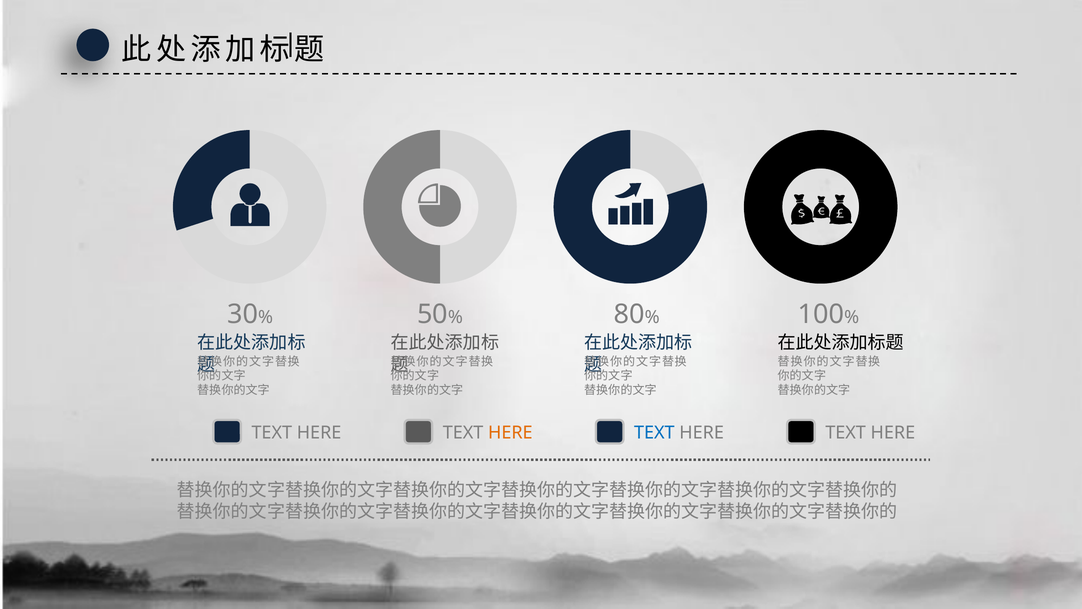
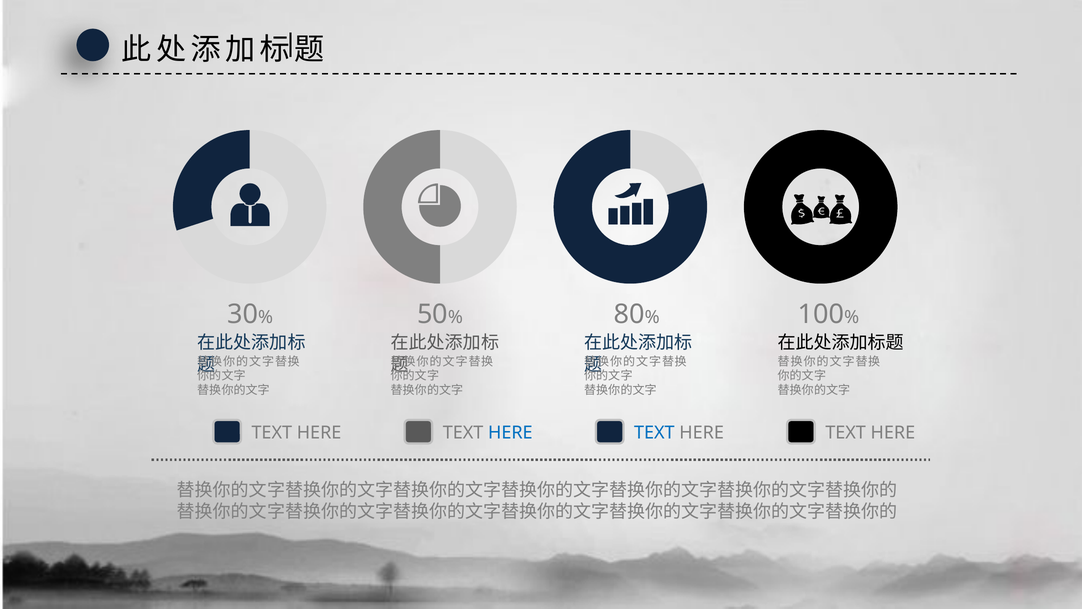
HERE colour: orange -> blue (510, 432)
